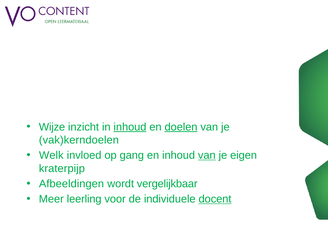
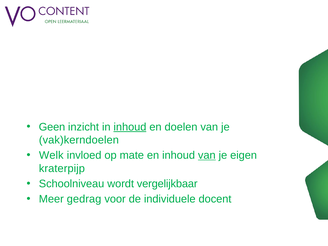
Wijze: Wijze -> Geen (52, 127)
doelen underline: present -> none (181, 127)
gang: gang -> mate (132, 155)
Afbeeldingen: Afbeeldingen -> Schoolniveau (72, 184)
leerling: leerling -> gedrag (84, 199)
docent underline: present -> none (215, 199)
